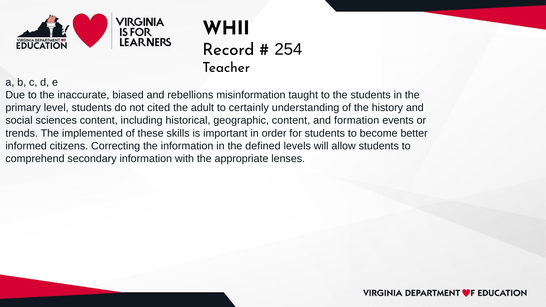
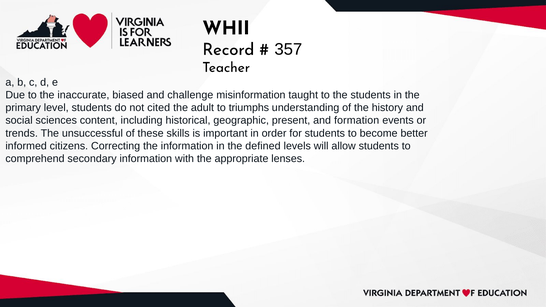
254: 254 -> 357 (288, 49)
rebellions: rebellions -> challenge (190, 95)
certainly: certainly -> triumphs (249, 108)
geographic content: content -> present (291, 121)
implemented: implemented -> unsuccessful (92, 133)
